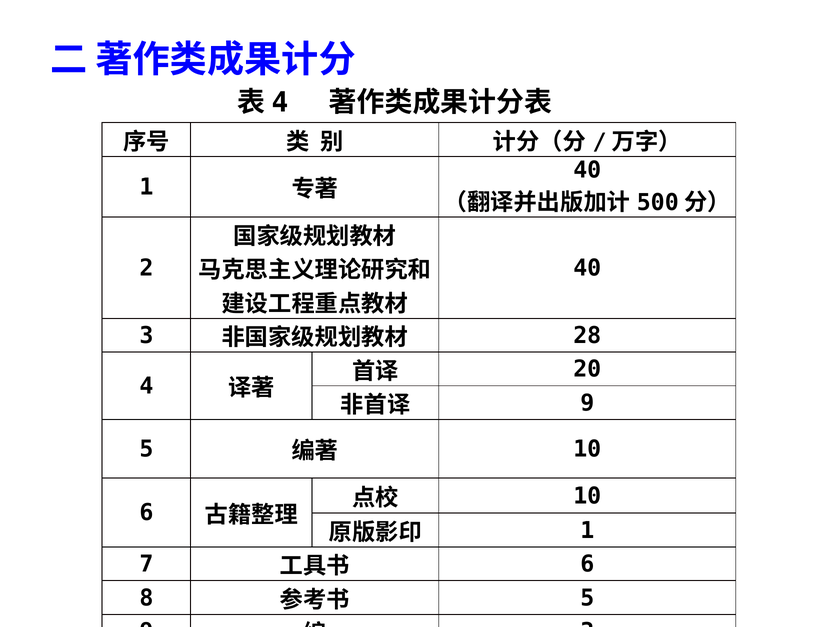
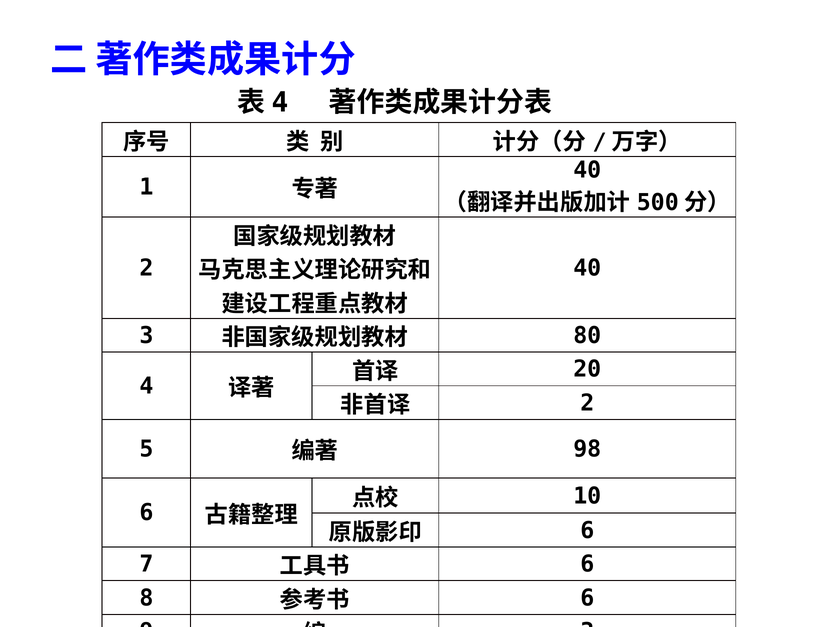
28: 28 -> 80 (587, 336)
9: 9 -> 2 (587, 403)
10: 10 -> 98 (587, 449)
1: 1 -> 6 (587, 530)
5: 5 -> 6 (587, 598)
